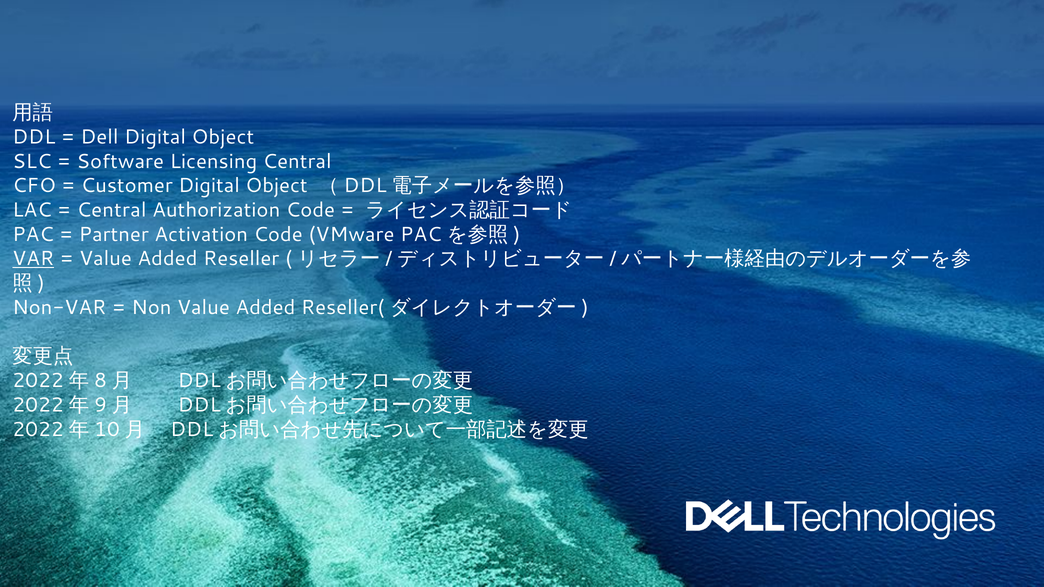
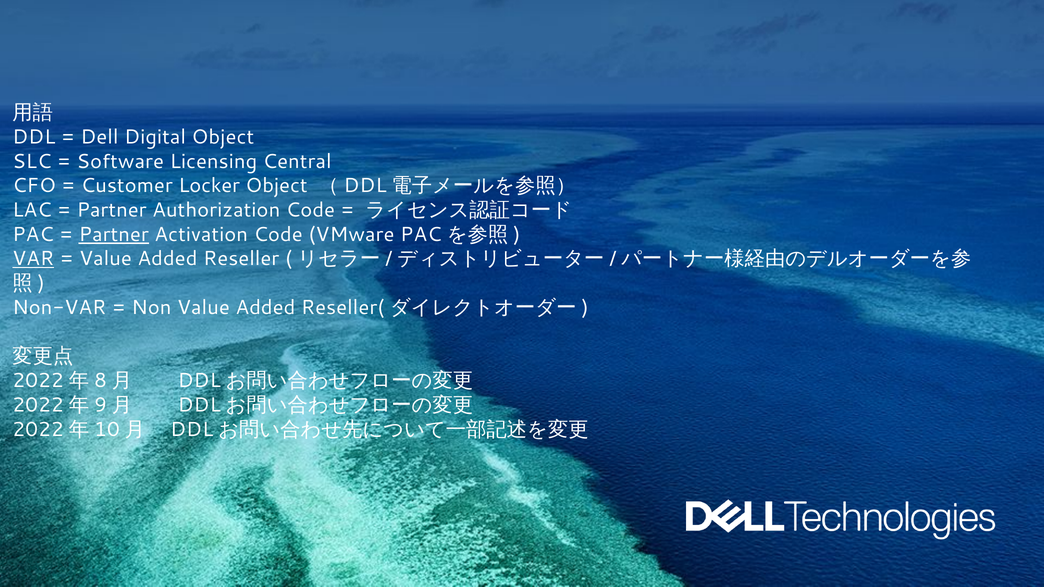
Customer Digital: Digital -> Locker (209, 186)
Central: Central -> Partner (112, 210)
Partner underline: none -> present (114, 235)
